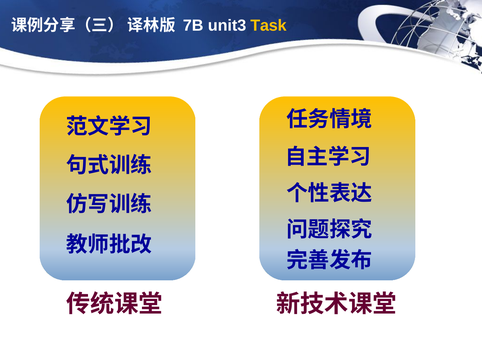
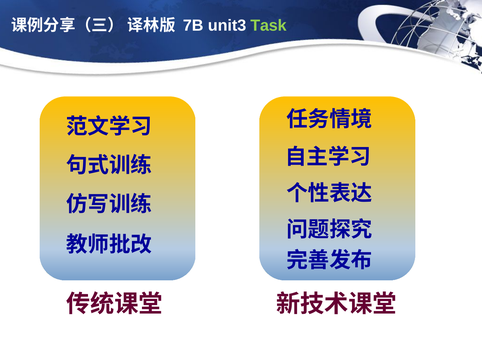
Task colour: yellow -> light green (268, 26)
